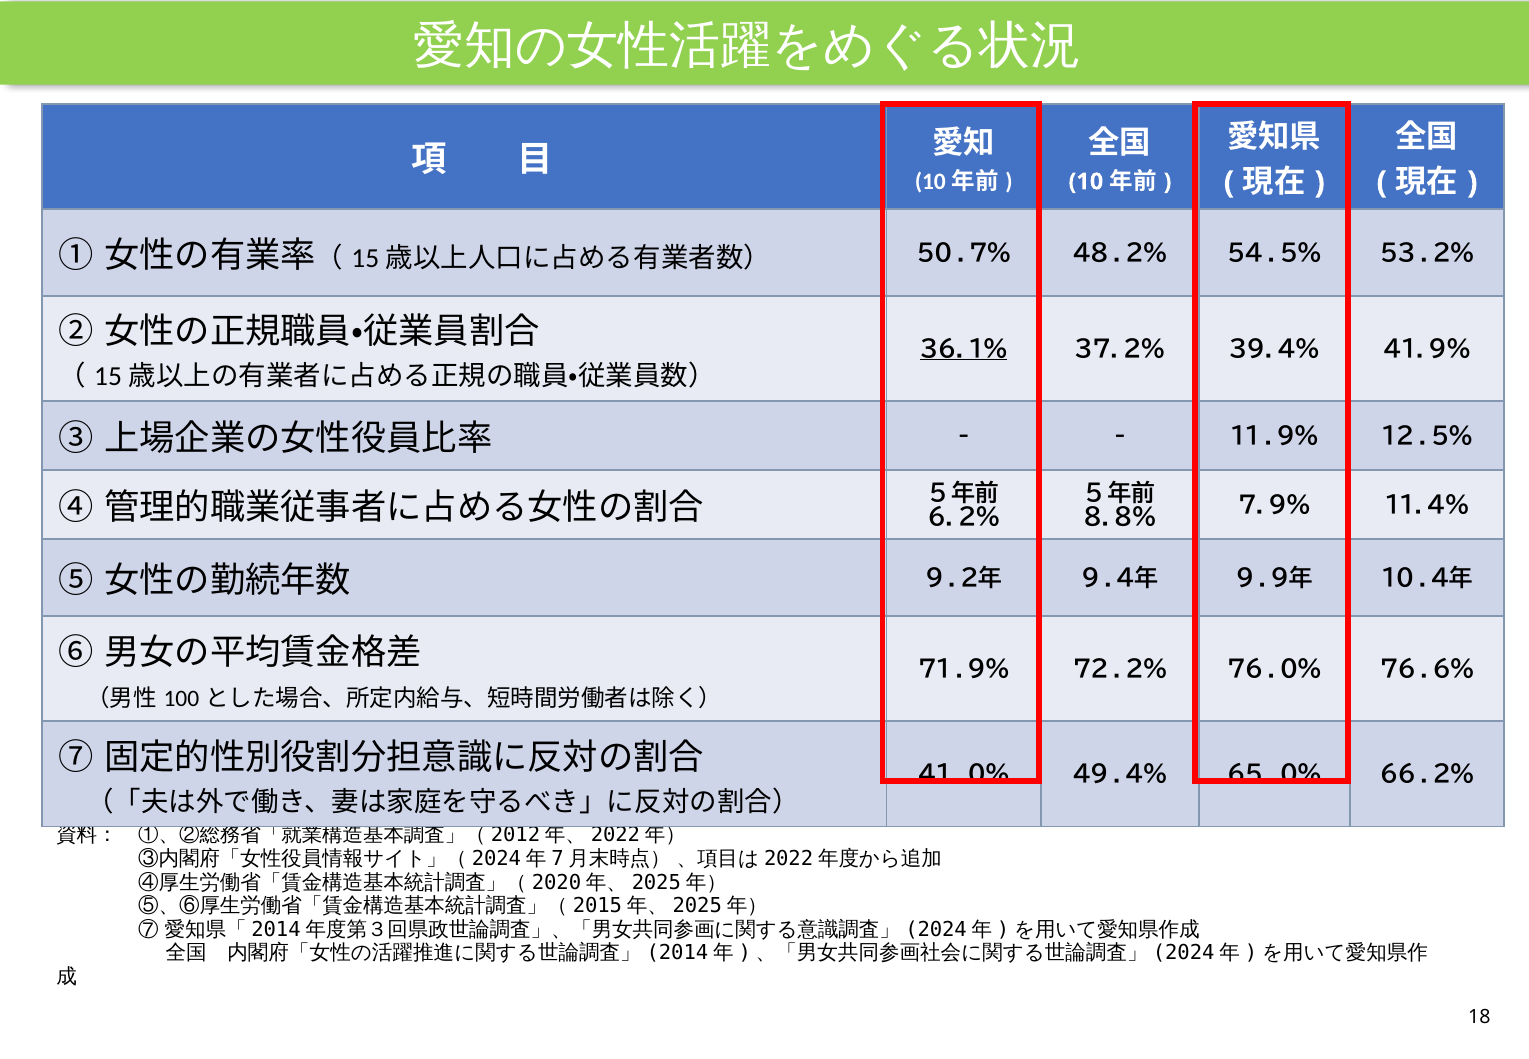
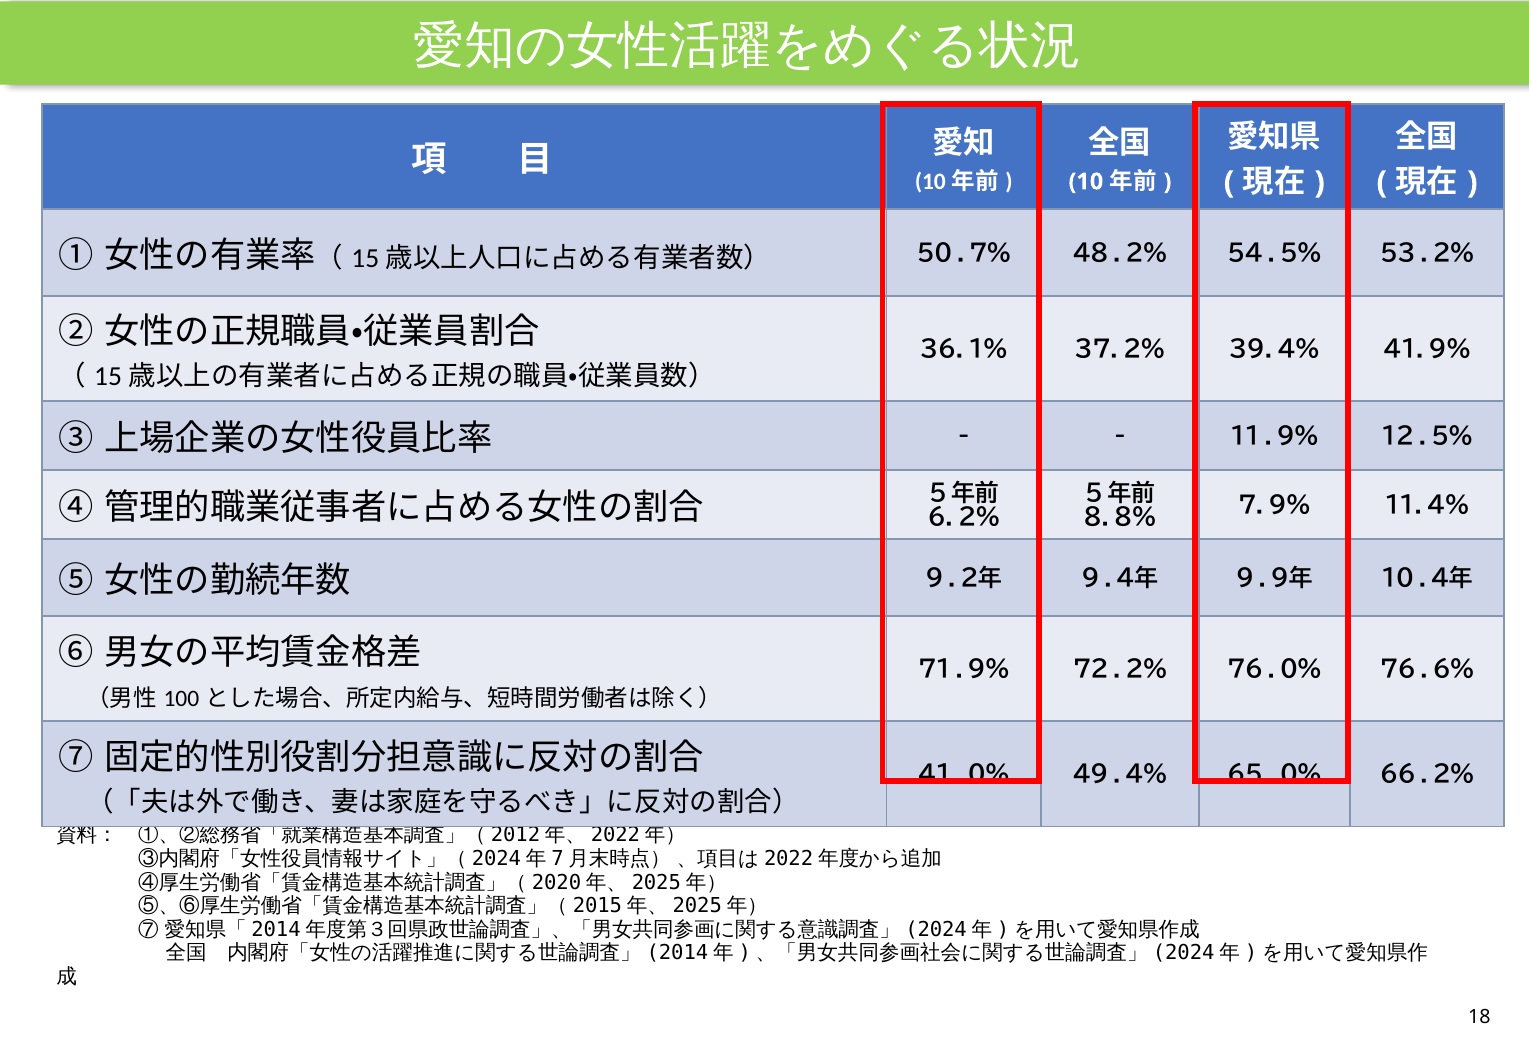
３６．１％ underline: present -> none (964, 349)
